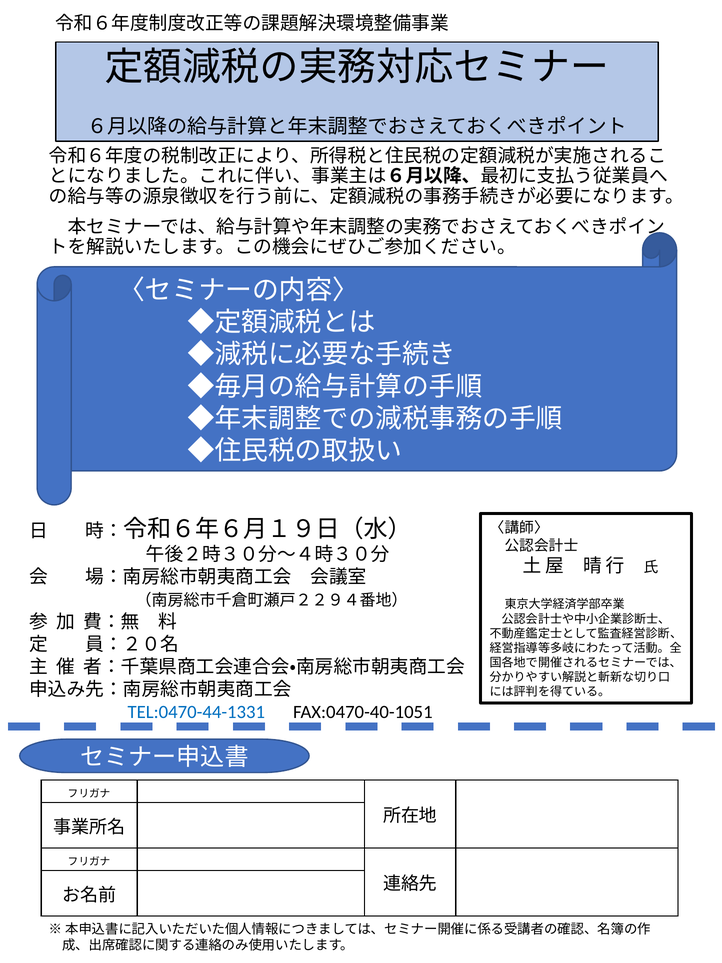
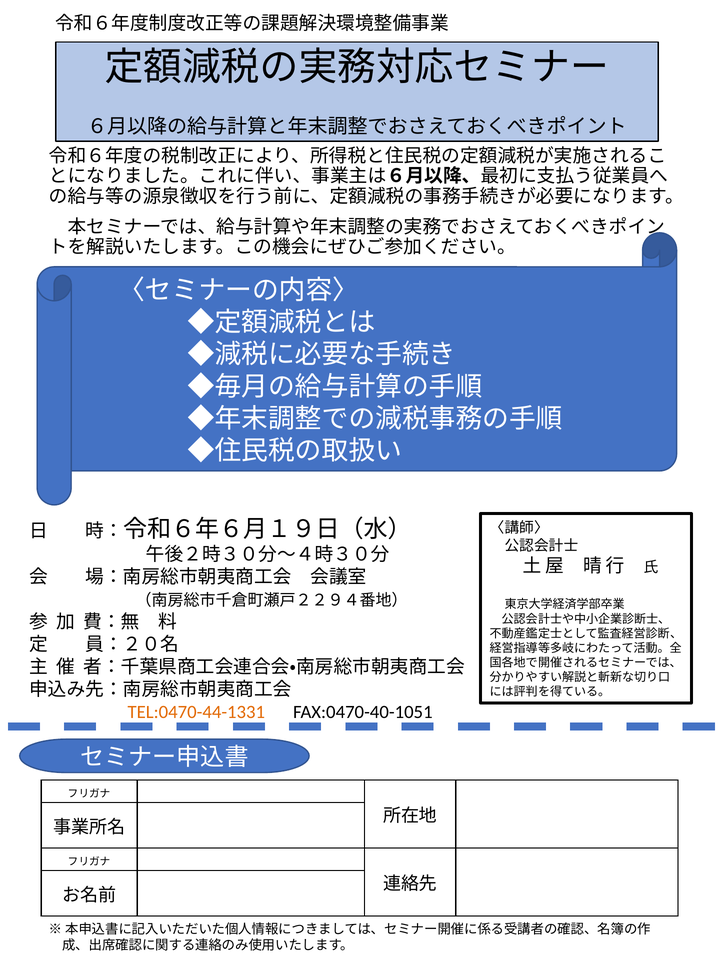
TEL:0470-44-1331 colour: blue -> orange (196, 712)
